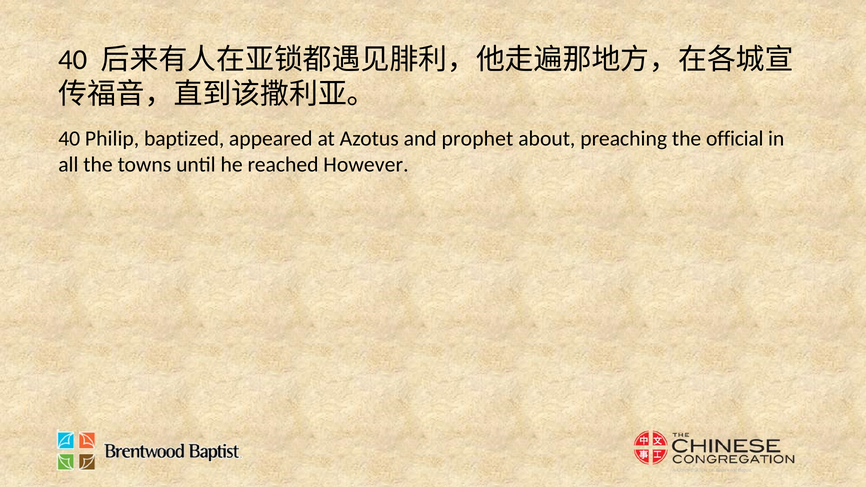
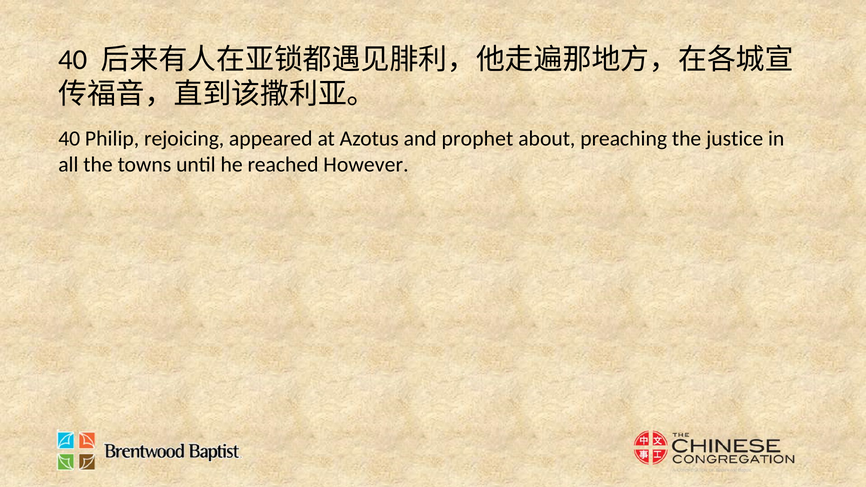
baptized: baptized -> rejoicing (184, 139)
official: official -> justice (735, 139)
